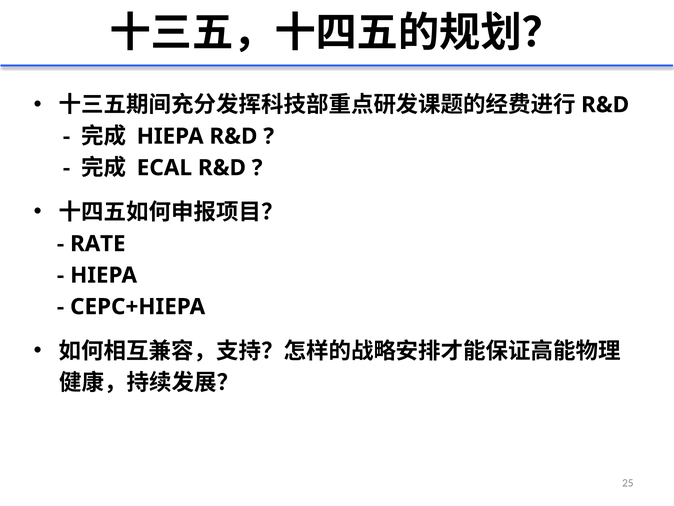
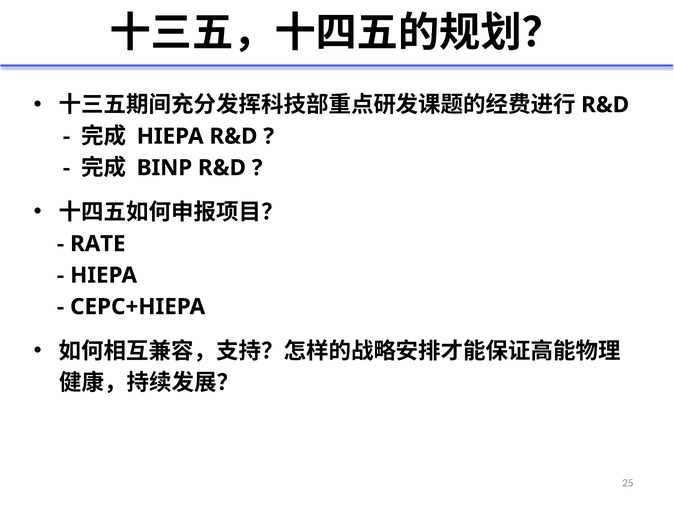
ECAL: ECAL -> BINP (164, 168)
